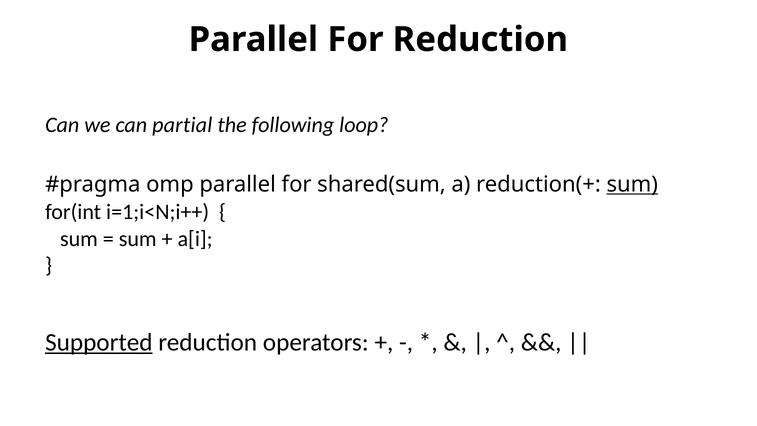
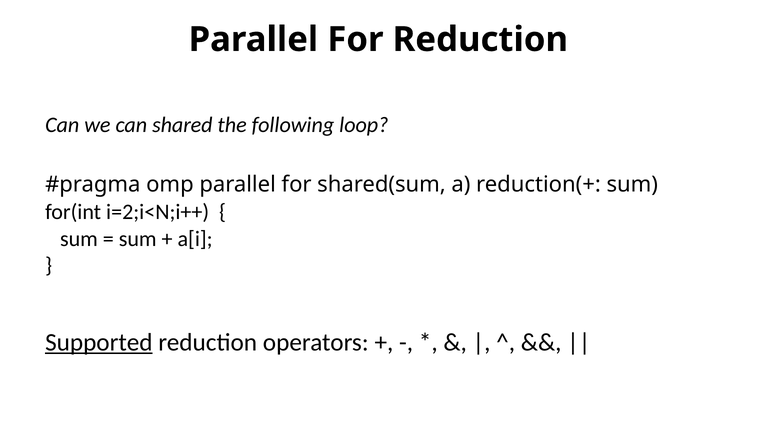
partial: partial -> shared (182, 125)
sum underline: present -> none (632, 184)
i=1;i<N;i++: i=1;i<N;i++ -> i=2;i<N;i++ (158, 212)
